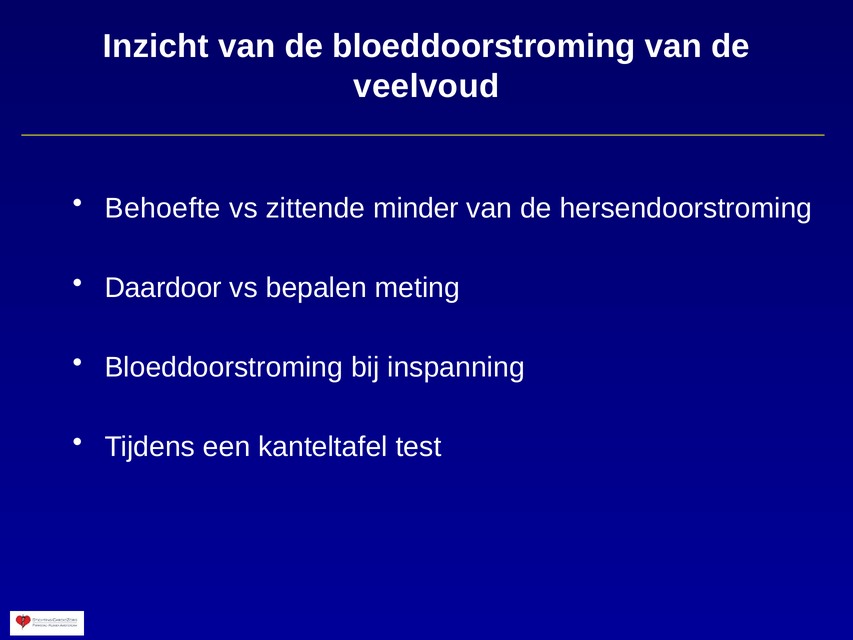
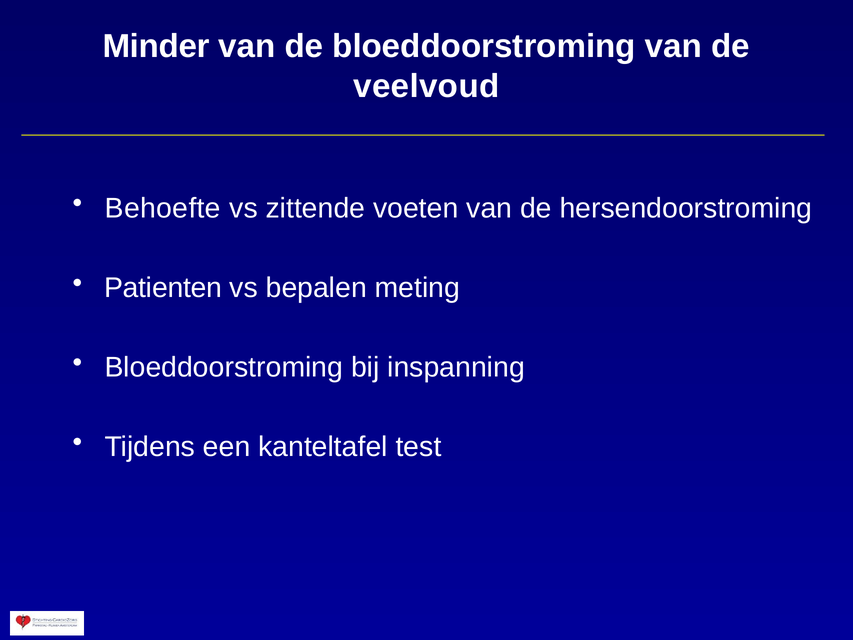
Inzicht: Inzicht -> Minder (156, 46)
minder: minder -> voeten (416, 208)
Daardoor: Daardoor -> Patienten (163, 288)
